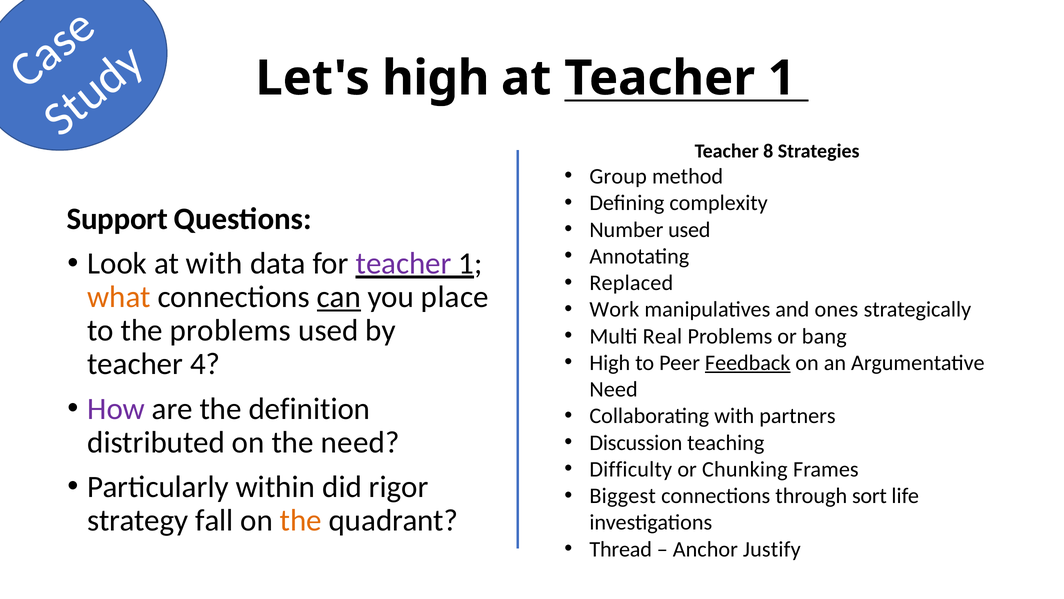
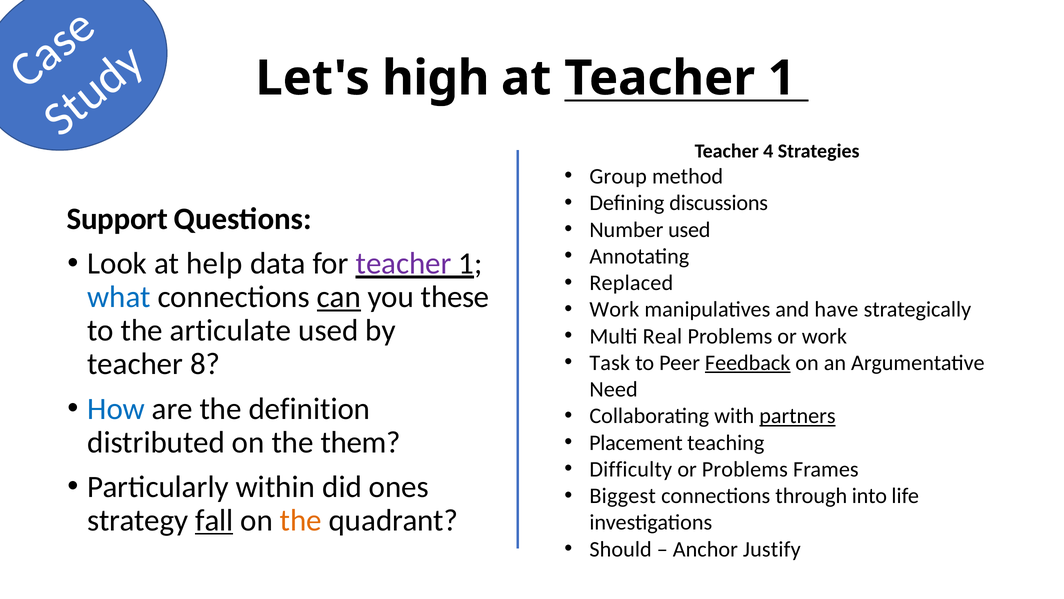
8: 8 -> 4 (768, 151)
complexity: complexity -> discussions (719, 203)
at with: with -> help (214, 264)
what colour: orange -> blue (119, 297)
place: place -> these (455, 297)
ones: ones -> have (836, 309)
the problems: problems -> articulate (230, 330)
or bang: bang -> work (824, 336)
High: High -> Task (610, 363)
4: 4 -> 8 (205, 364)
How colour: purple -> blue (116, 408)
partners underline: none -> present (797, 416)
the need: need -> them (361, 442)
Discussion: Discussion -> Placement (636, 442)
or Chunking: Chunking -> Problems (745, 469)
rigor: rigor -> ones (399, 486)
sort: sort -> into (869, 496)
fall underline: none -> present (214, 520)
Thread: Thread -> Should (621, 549)
